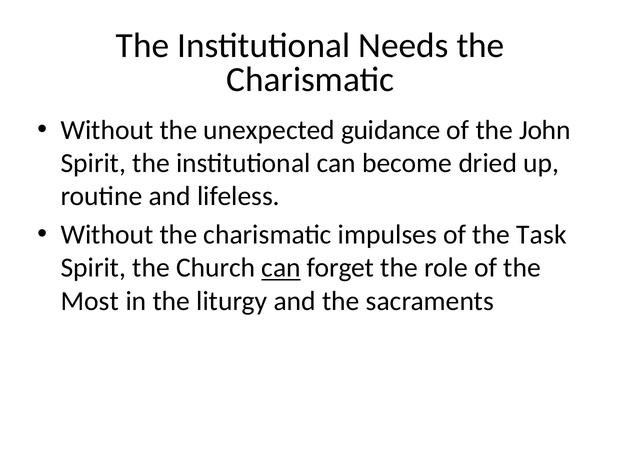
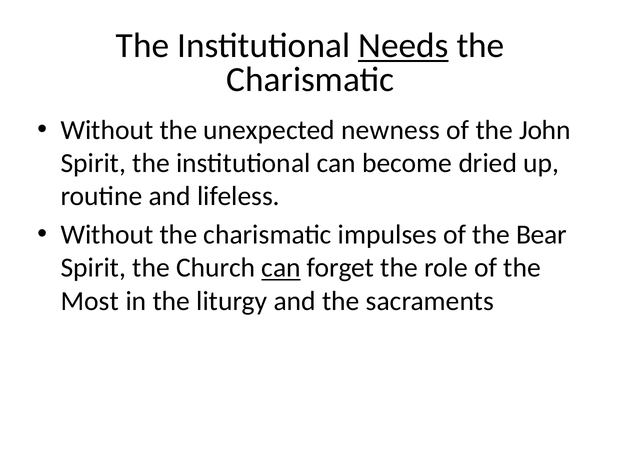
Needs underline: none -> present (403, 46)
guidance: guidance -> newness (391, 130)
Task: Task -> Bear (542, 235)
